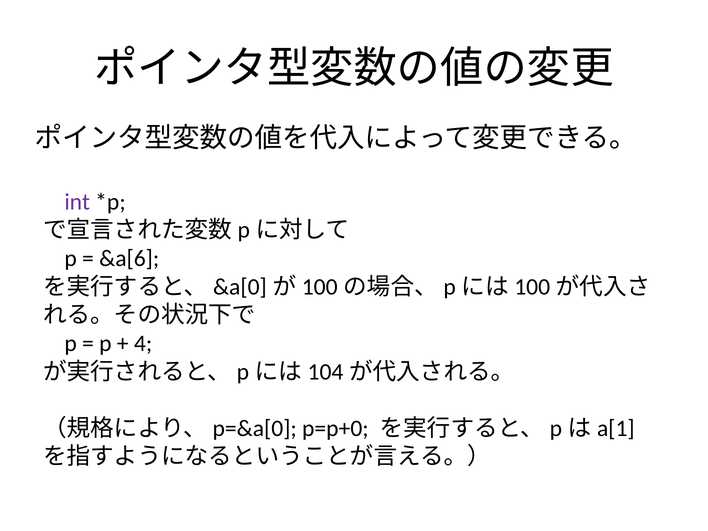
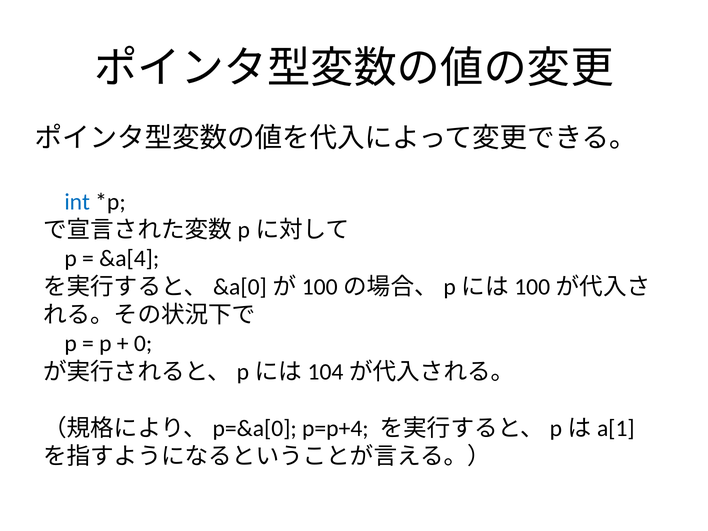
int colour: purple -> blue (77, 202)
&a[6: &a[6 -> &a[4 (129, 258)
4: 4 -> 0 (143, 343)
p=p+0: p=p+0 -> p=p+4 (335, 428)
